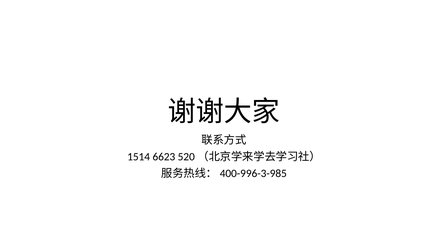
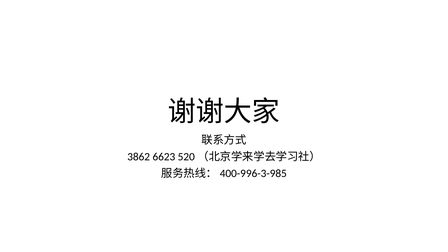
1514: 1514 -> 3862 (139, 157)
